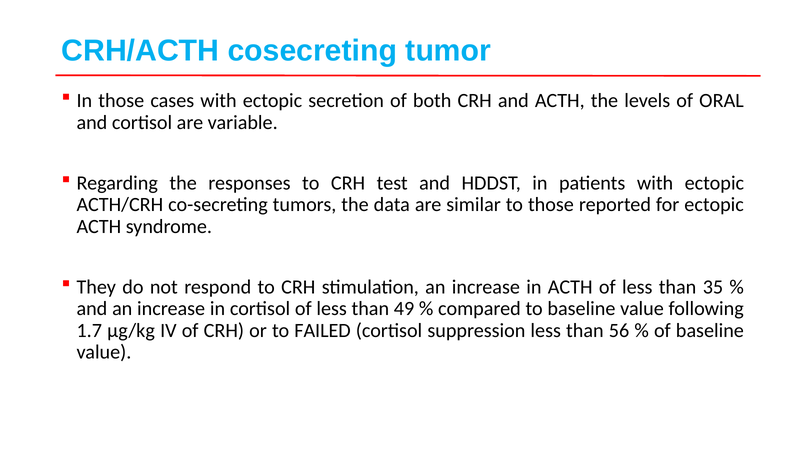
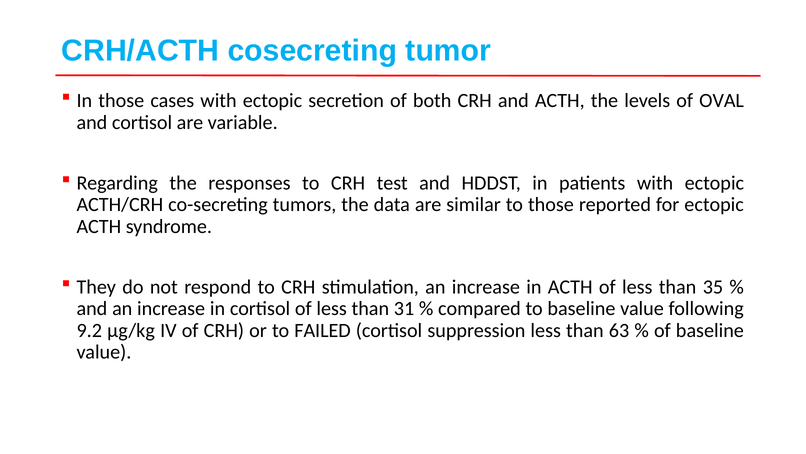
ORAL: ORAL -> OVAL (722, 101)
49: 49 -> 31 (404, 308)
1.7: 1.7 -> 9.2 (89, 330)
56: 56 -> 63 (619, 330)
